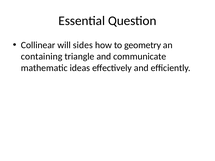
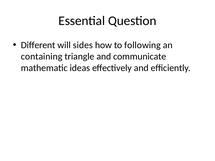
Collinear: Collinear -> Different (38, 45)
geometry: geometry -> following (143, 45)
